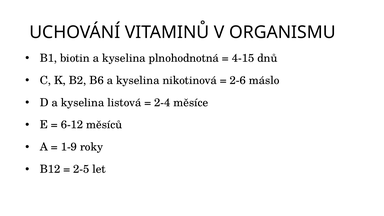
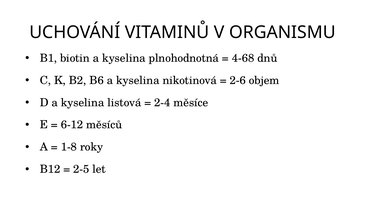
4-15: 4-15 -> 4-68 (243, 58)
máslo: máslo -> objem (264, 80)
1-9: 1-9 -> 1-8 (69, 147)
